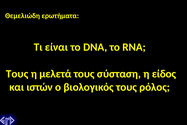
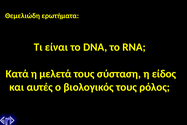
Τους: Τους -> Κατά (17, 74)
ιστών: ιστών -> αυτές (40, 87)
